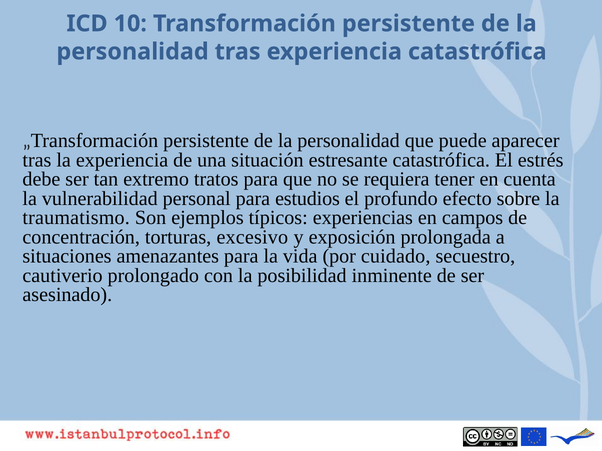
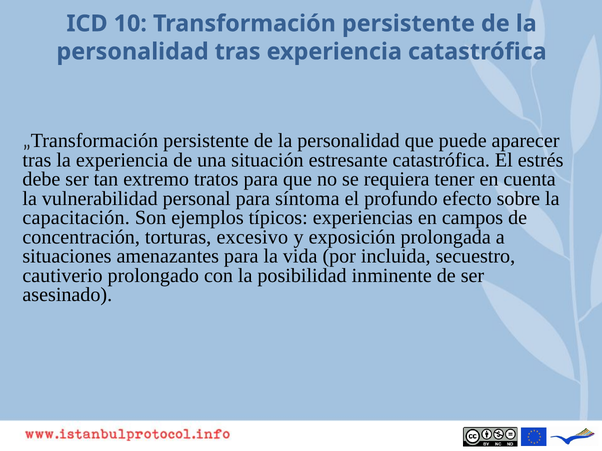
estudios: estudios -> síntoma (307, 199)
traumatismo: traumatismo -> capacitación (76, 218)
cuidado: cuidado -> incluida (396, 257)
